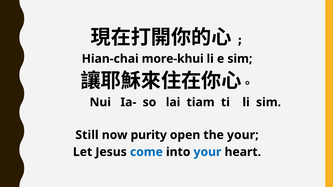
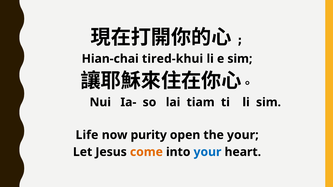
more-khui: more-khui -> tired-khui (173, 59)
Still: Still -> Life (87, 135)
come colour: blue -> orange (146, 152)
